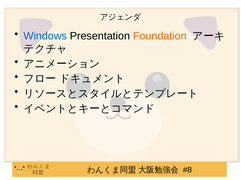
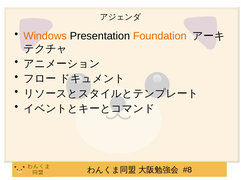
Windows colour: blue -> orange (45, 36)
